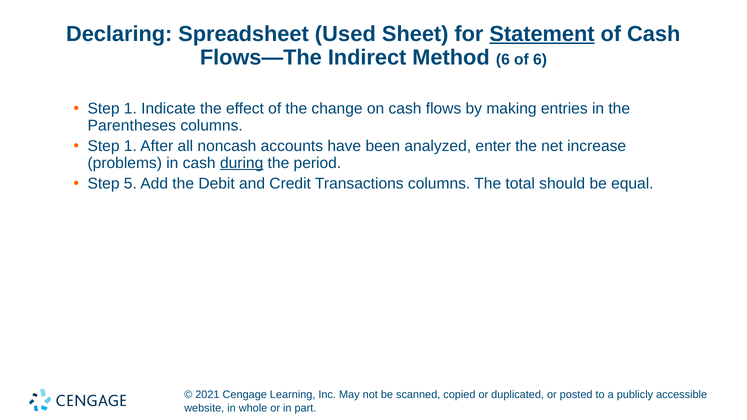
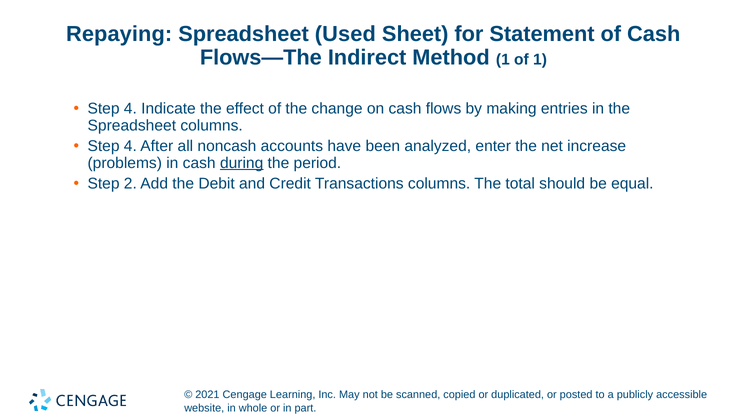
Declaring: Declaring -> Repaying (119, 34)
Statement underline: present -> none (542, 34)
Method 6: 6 -> 1 (503, 60)
of 6: 6 -> 1 (540, 60)
1: 1 -> 4 (130, 109)
Parentheses: Parentheses -> Spreadsheet (132, 126)
1: 1 -> 4 (130, 146)
5: 5 -> 2 (130, 184)
